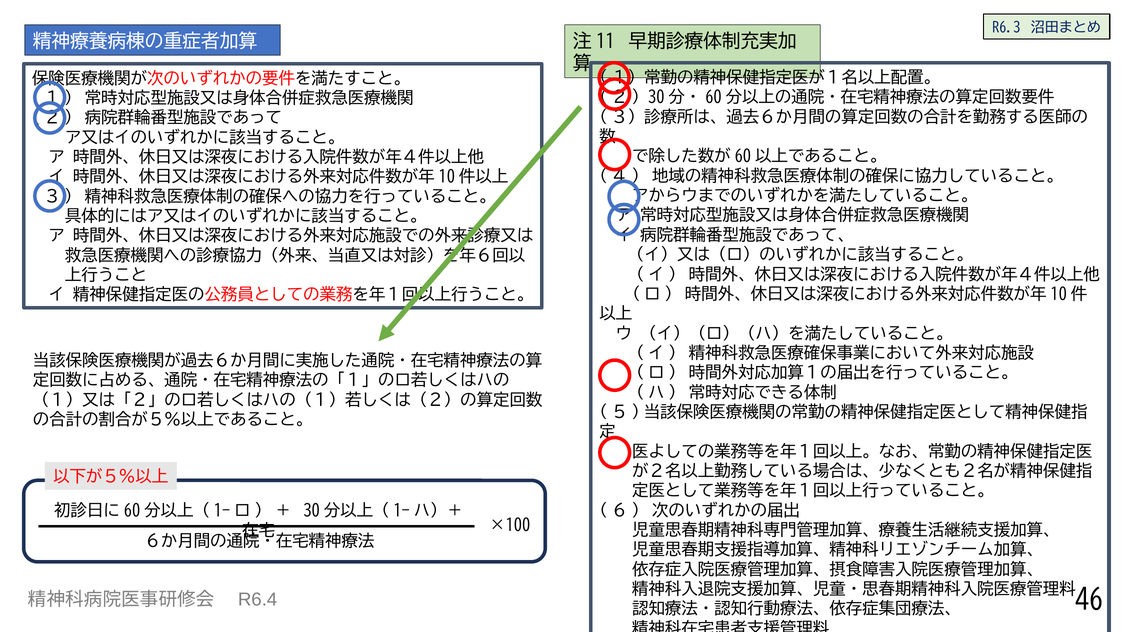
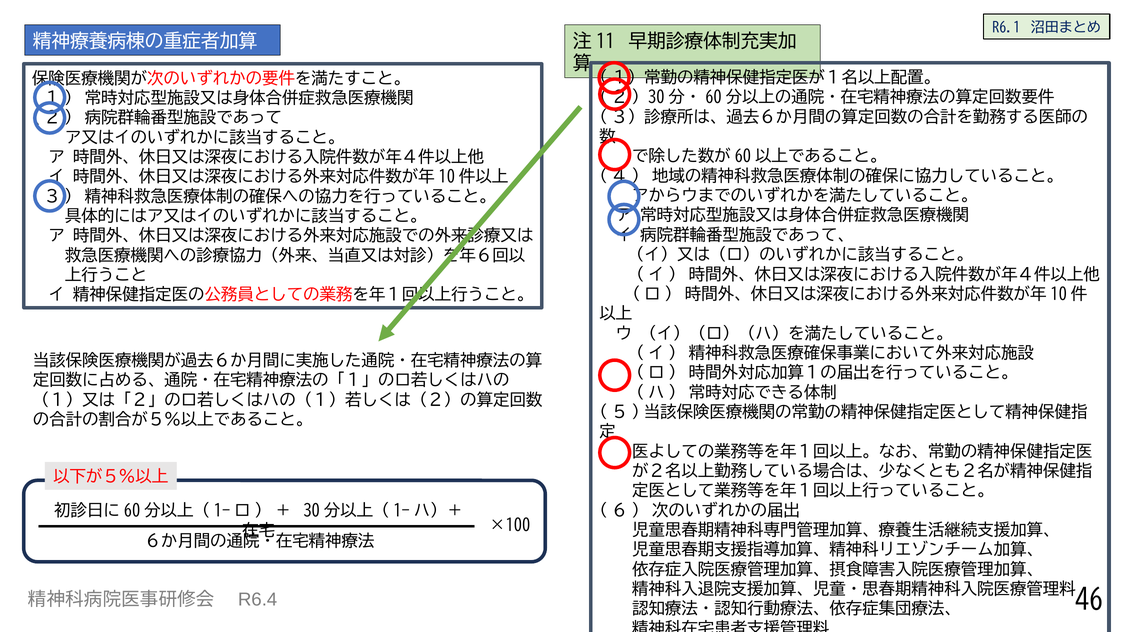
R6.3: R6.3 -> R6.1 (1006, 28)
